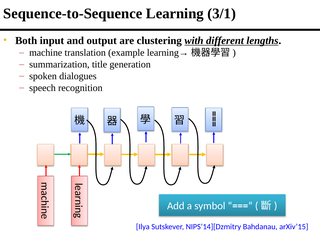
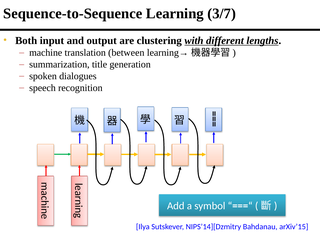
3/1: 3/1 -> 3/7 (222, 14)
example: example -> between (126, 53)
